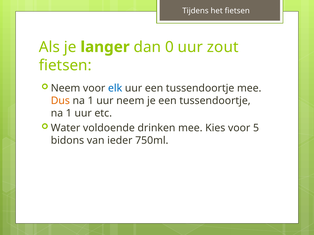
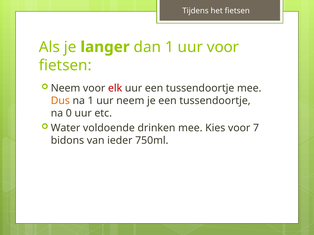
dan 0: 0 -> 1 (169, 47)
uur zout: zout -> voor (223, 47)
elk colour: blue -> red (115, 88)
1: 1 -> 0 (69, 114)
5: 5 -> 7 (256, 128)
